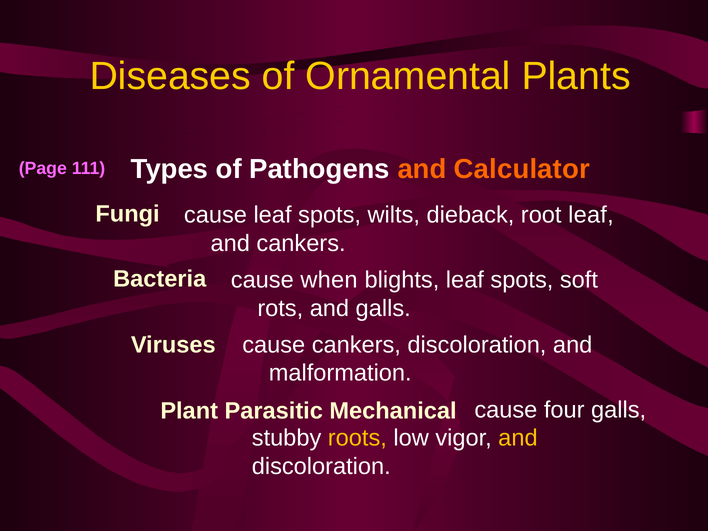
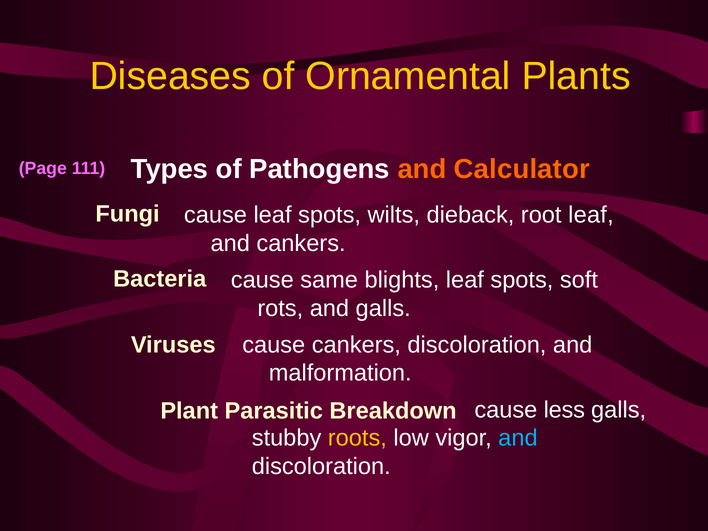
when: when -> same (329, 280)
Mechanical: Mechanical -> Breakdown (393, 411)
four: four -> less (564, 410)
and colour: yellow -> light blue (518, 438)
